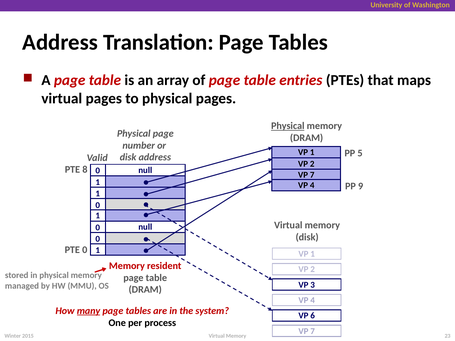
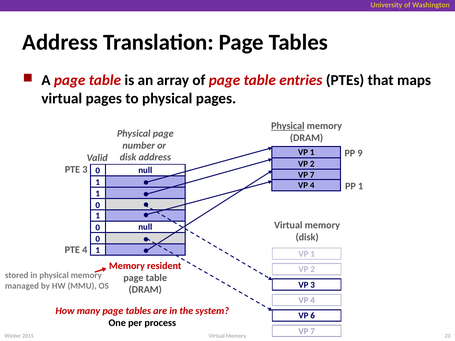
5: 5 -> 9 (360, 153)
PTE 8: 8 -> 3 (85, 170)
PP 9: 9 -> 1 (361, 186)
PTE 0: 0 -> 4 (85, 250)
many underline: present -> none (89, 311)
